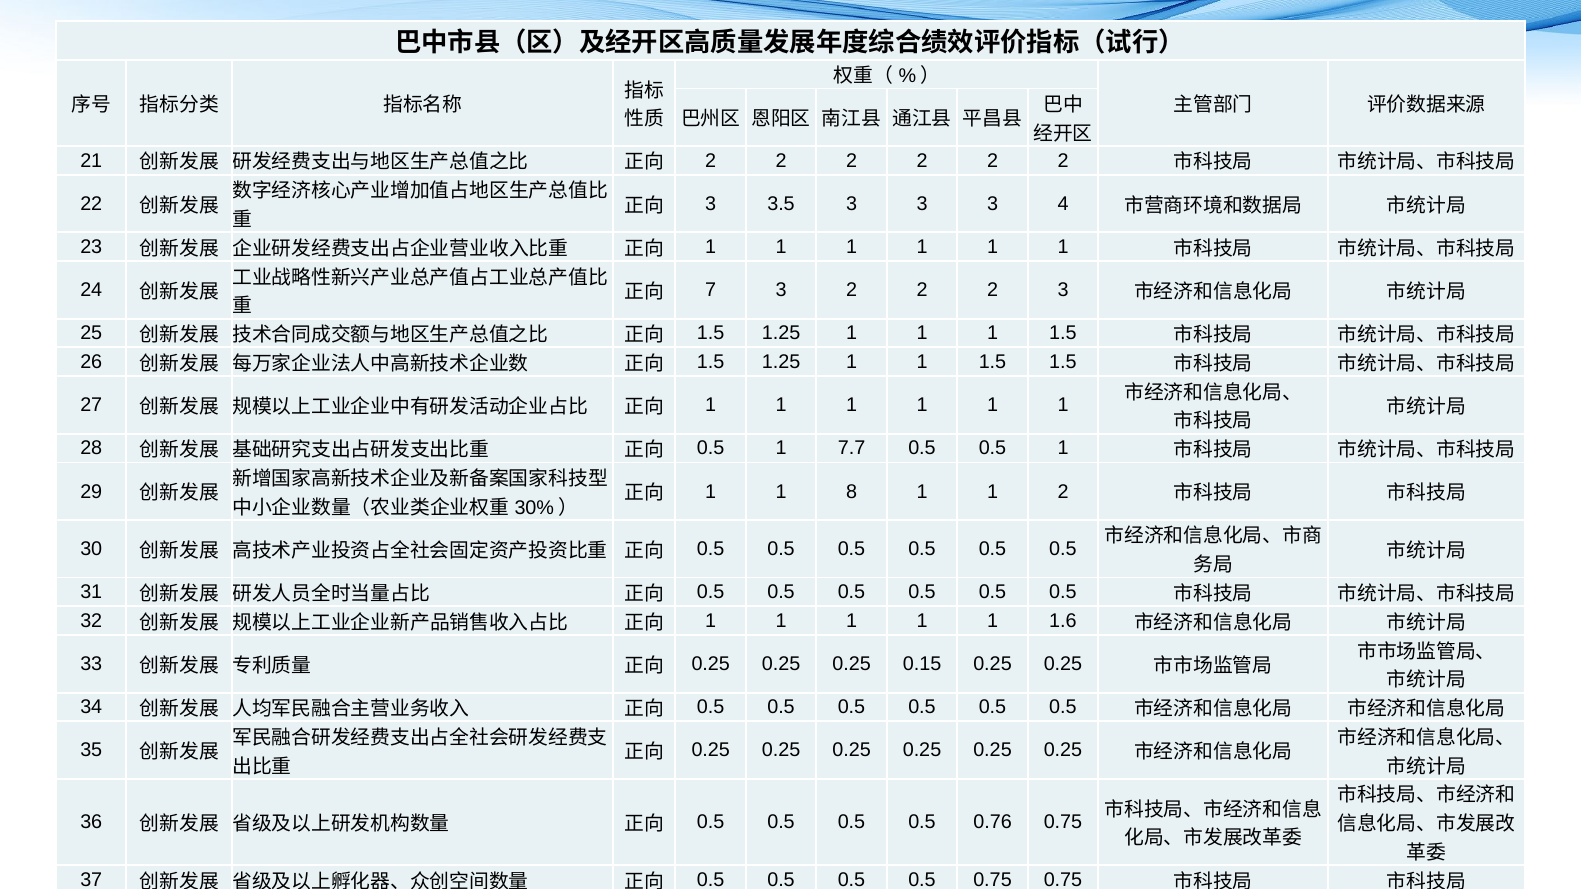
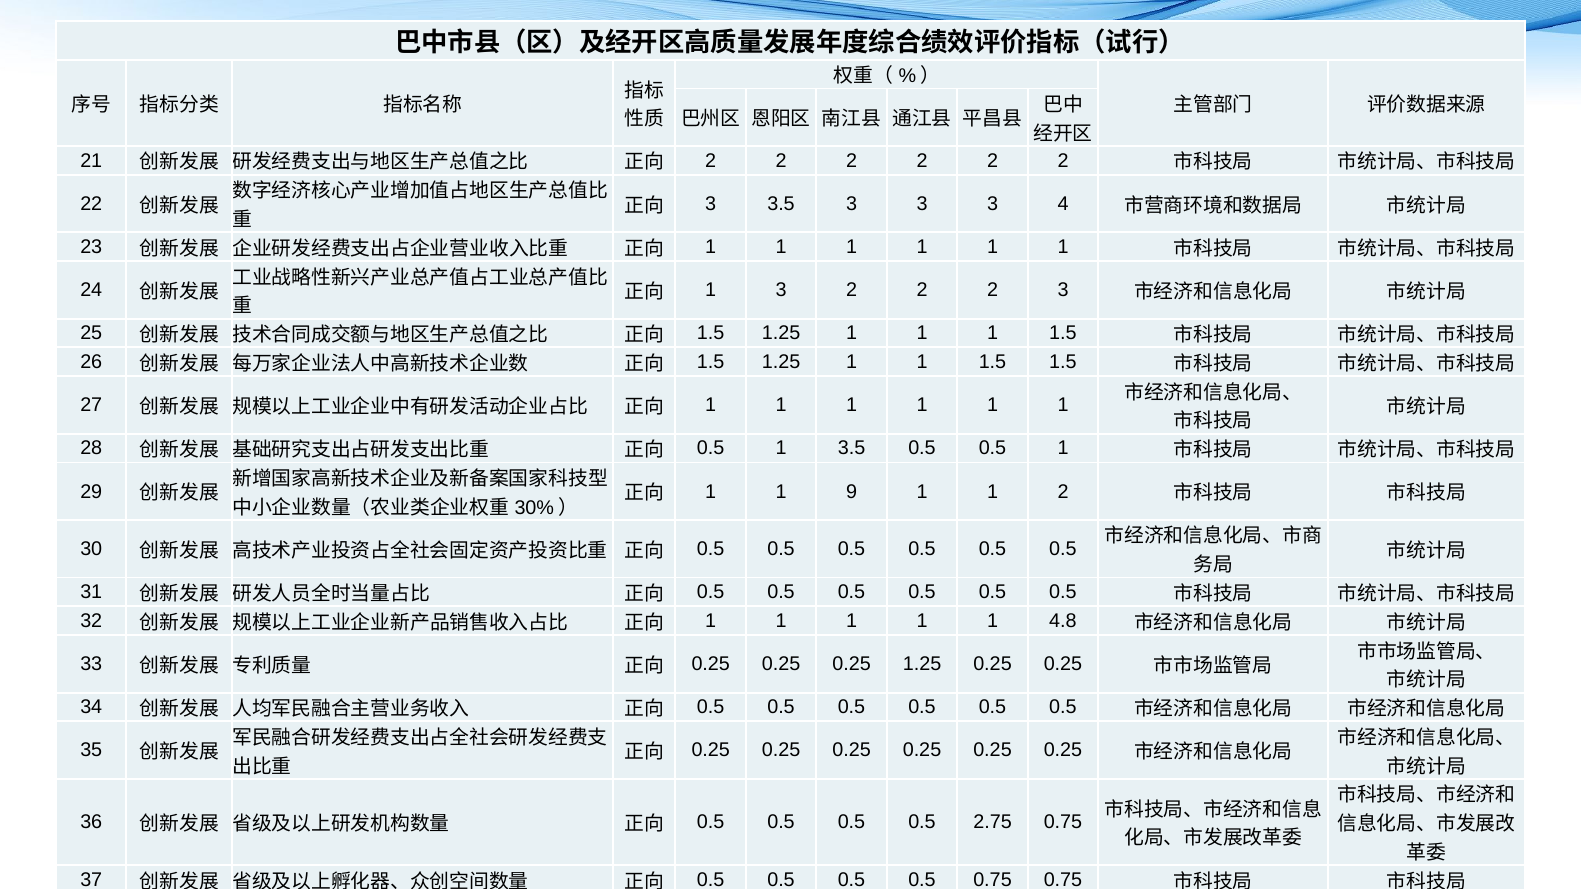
7: 7 -> 1 (711, 290)
1 7.7: 7.7 -> 3.5 (852, 449)
8: 8 -> 9 (852, 492)
1.6: 1.6 -> 4.8 (1063, 621)
0.25 0.15: 0.15 -> 1.25 (922, 664)
0.76: 0.76 -> 2.75 (993, 823)
